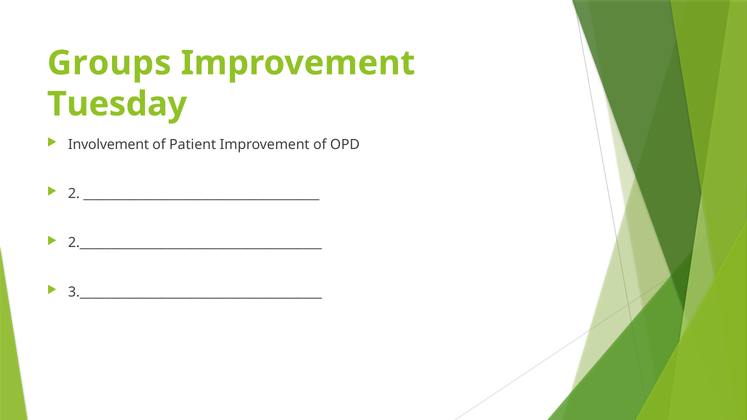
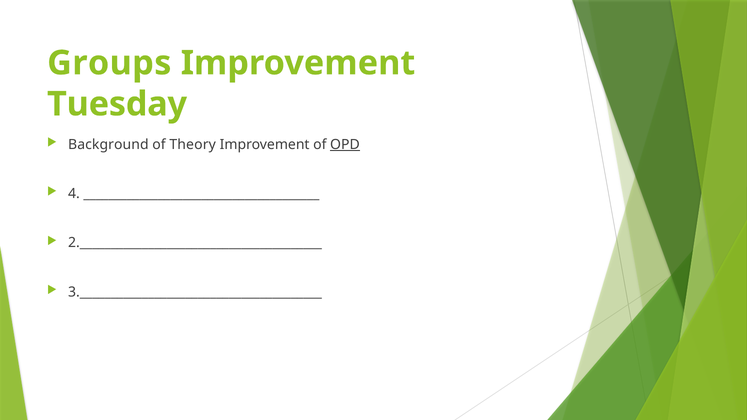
Involvement: Involvement -> Background (108, 145)
Patient: Patient -> Theory (193, 145)
OPD underline: none -> present (345, 145)
2: 2 -> 4 (74, 194)
